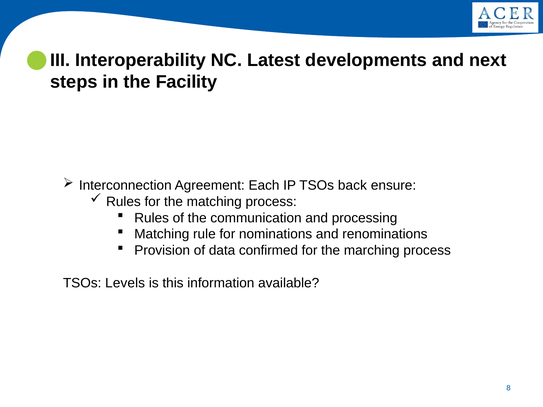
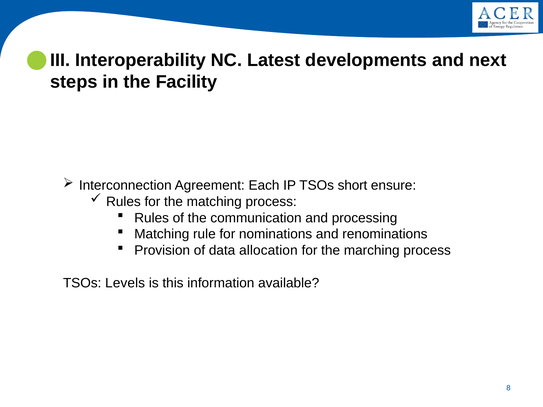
back: back -> short (353, 185)
confirmed: confirmed -> allocation (268, 251)
